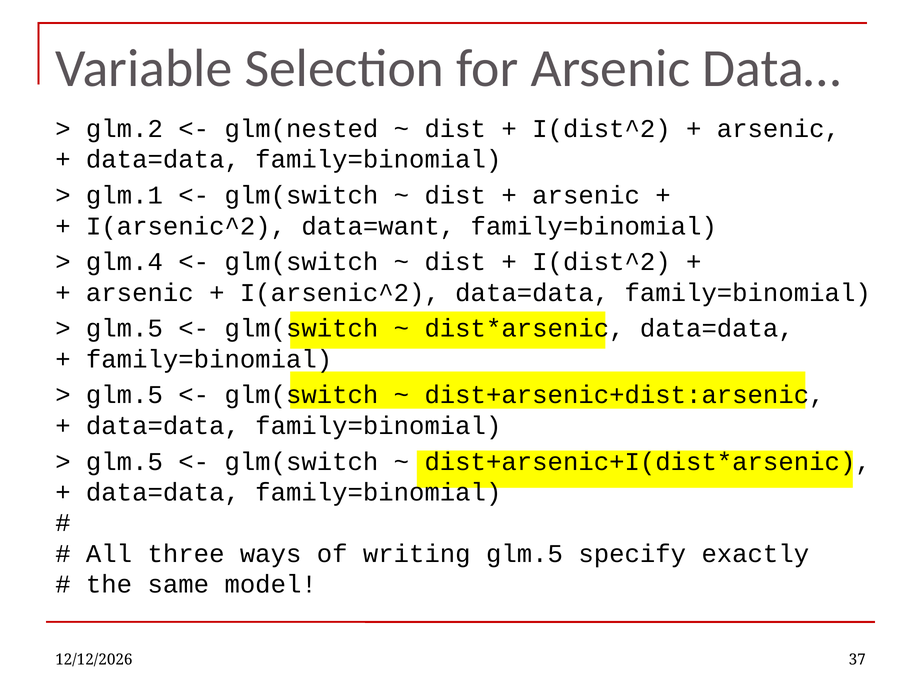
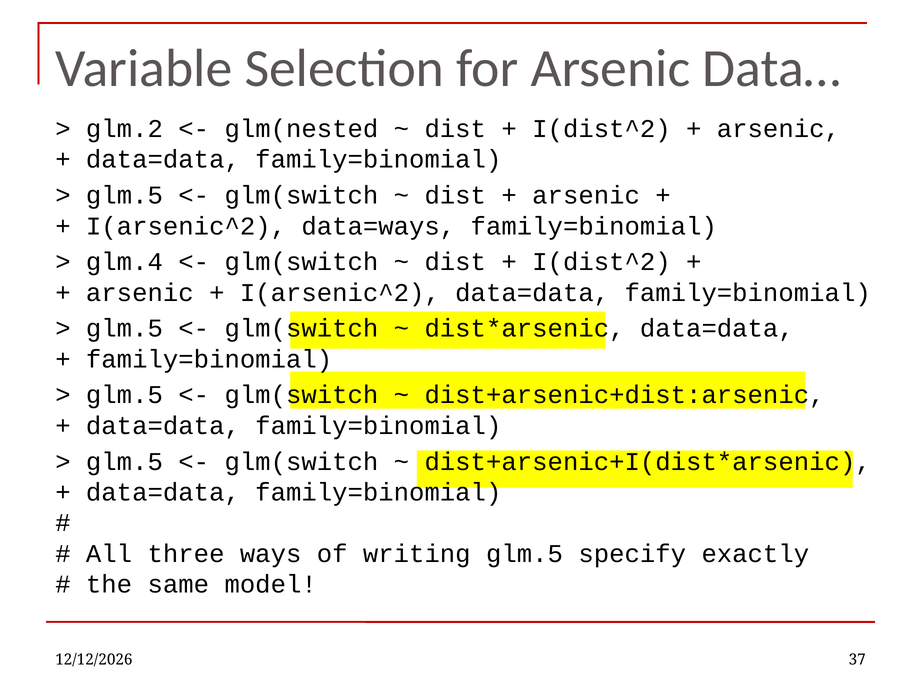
glm.1: glm.1 -> glm.5 (124, 195)
data=want: data=want -> data=ways (378, 226)
